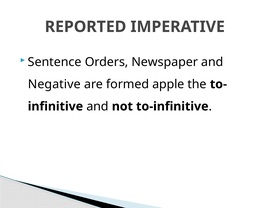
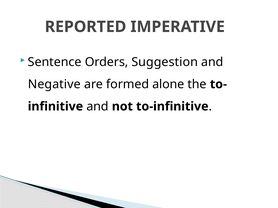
Newspaper: Newspaper -> Suggestion (165, 62)
apple: apple -> alone (168, 84)
